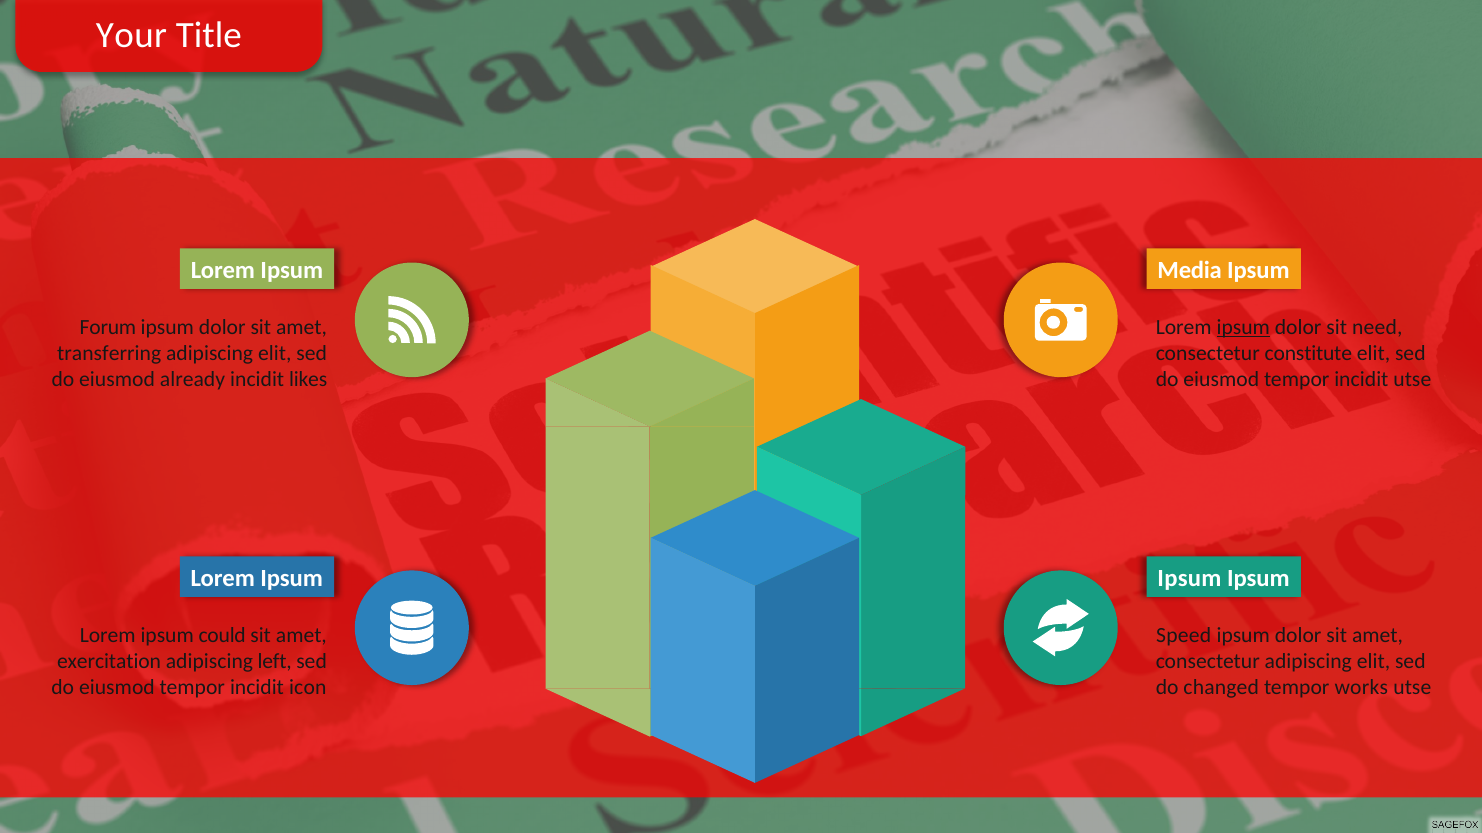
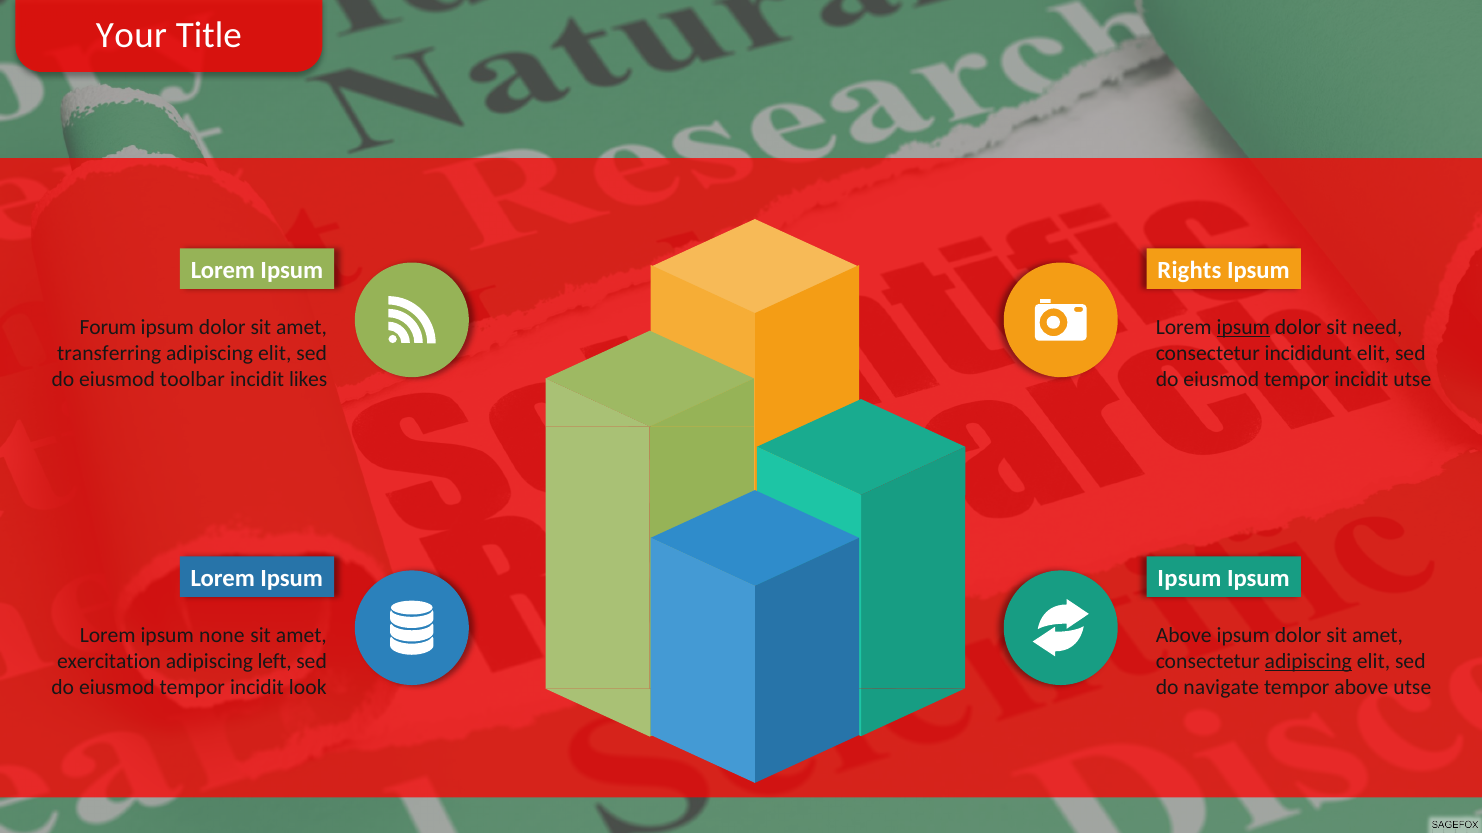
Media: Media -> Rights (1189, 271)
constitute: constitute -> incididunt (1308, 353)
already: already -> toolbar (192, 379)
could: could -> none (222, 636)
Speed: Speed -> Above (1184, 636)
adipiscing underline: none -> present (1308, 662)
icon: icon -> look (308, 688)
changed: changed -> navigate (1221, 688)
tempor works: works -> above (1361, 688)
